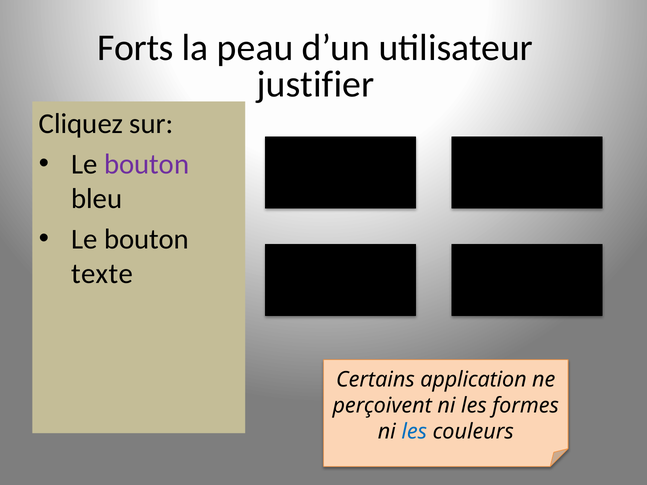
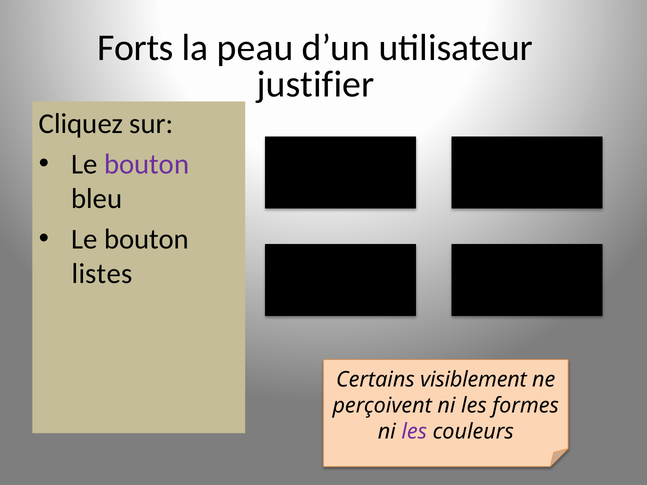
texte: texte -> listes (102, 274)
application: application -> visiblement (473, 380)
les colour: blue -> purple (414, 432)
